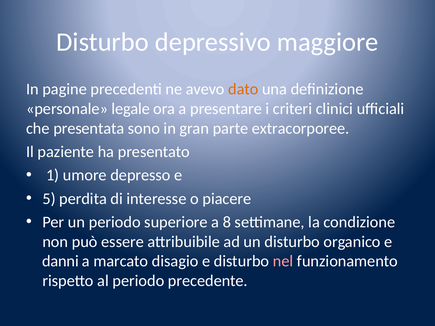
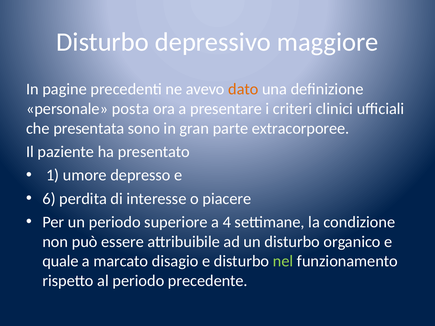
legale: legale -> posta (131, 109)
5: 5 -> 6 (49, 199)
8: 8 -> 4 (227, 222)
danni: danni -> quale (60, 261)
nel colour: pink -> light green (283, 261)
